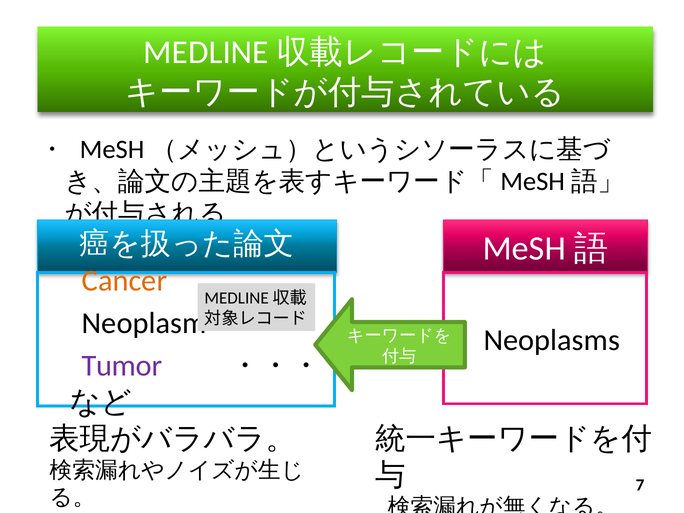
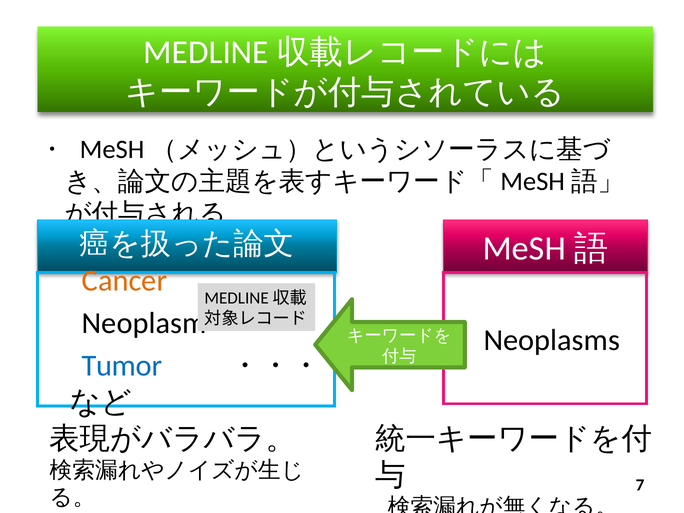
Tumor colour: purple -> blue (122, 366)
